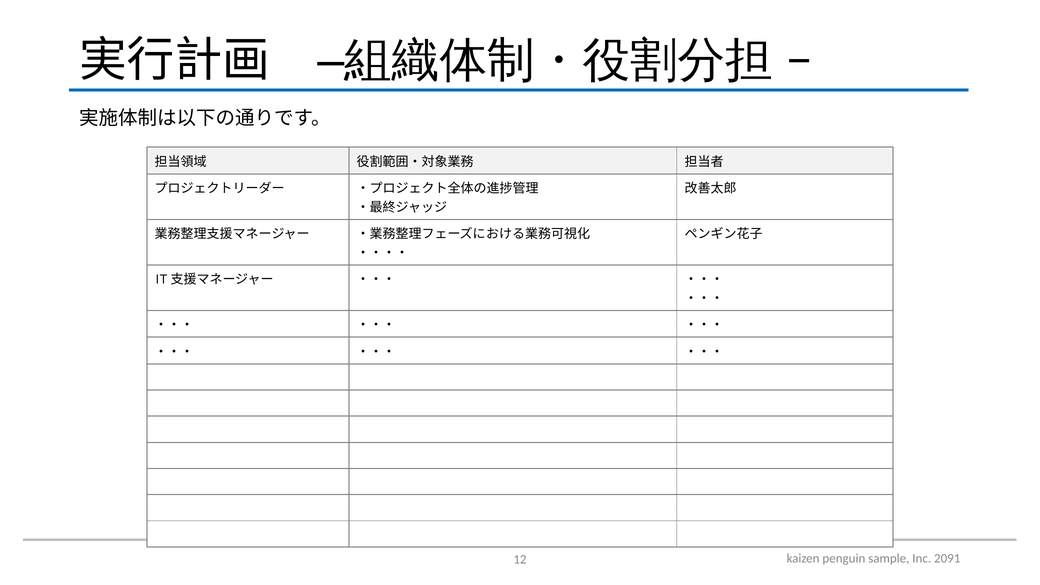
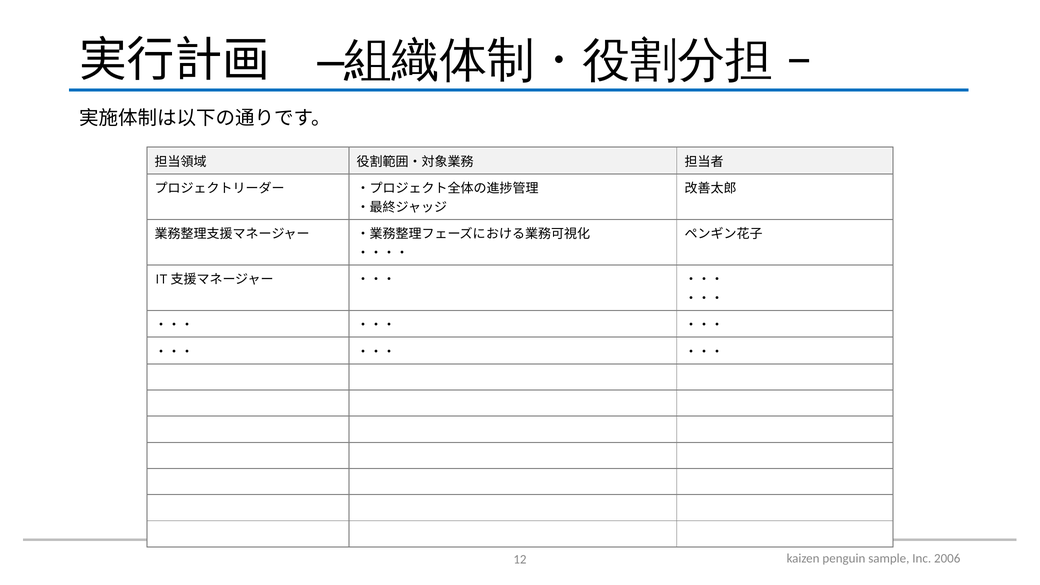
2091: 2091 -> 2006 (947, 559)
